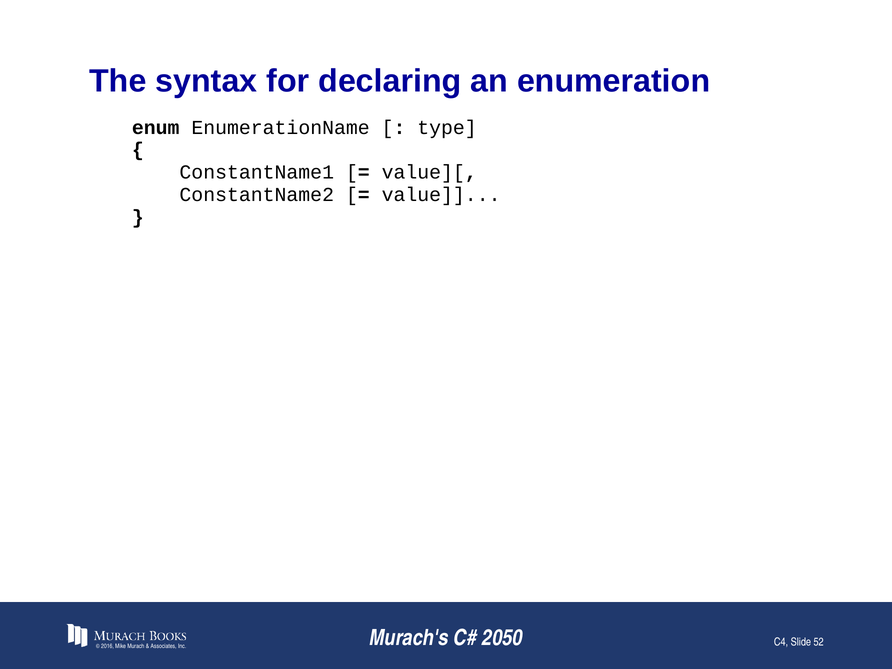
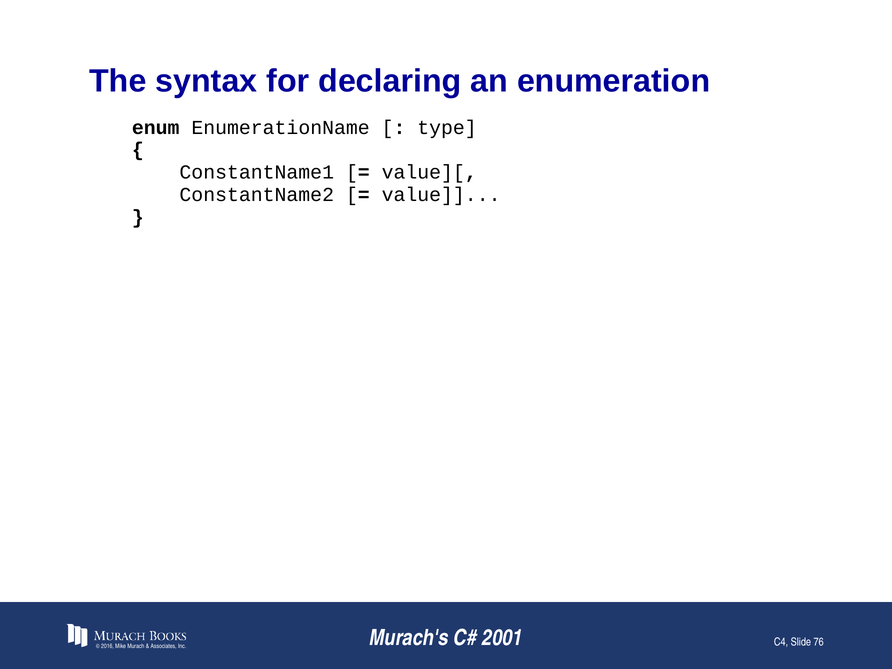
2050: 2050 -> 2001 (502, 638)
52: 52 -> 76 (819, 642)
